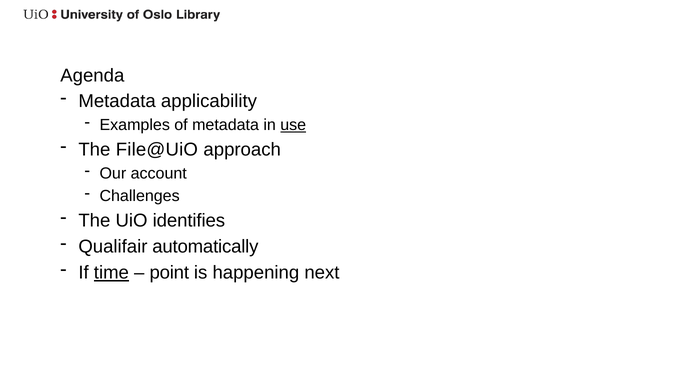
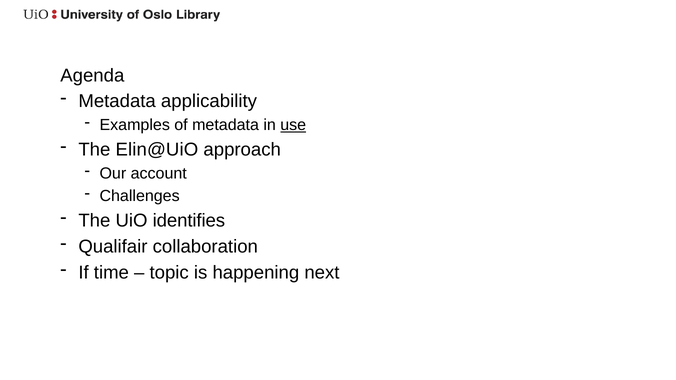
File@UiO: File@UiO -> Elin@UiO (157, 150)
automatically: automatically -> collaboration (205, 247)
time underline: present -> none (111, 273)
point: point -> topic (169, 273)
